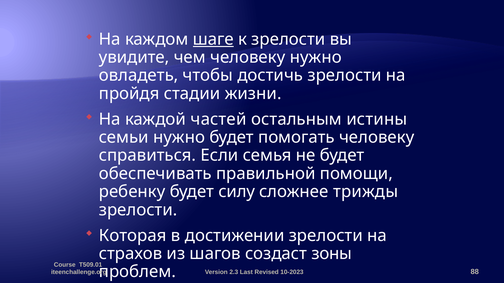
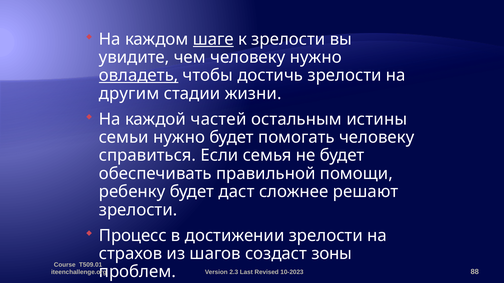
овладеть underline: none -> present (139, 76)
пройдя: пройдя -> другим (129, 94)
силу: силу -> даст (237, 192)
трижды: трижды -> решают (366, 192)
Которая: Которая -> Процесс (133, 236)
